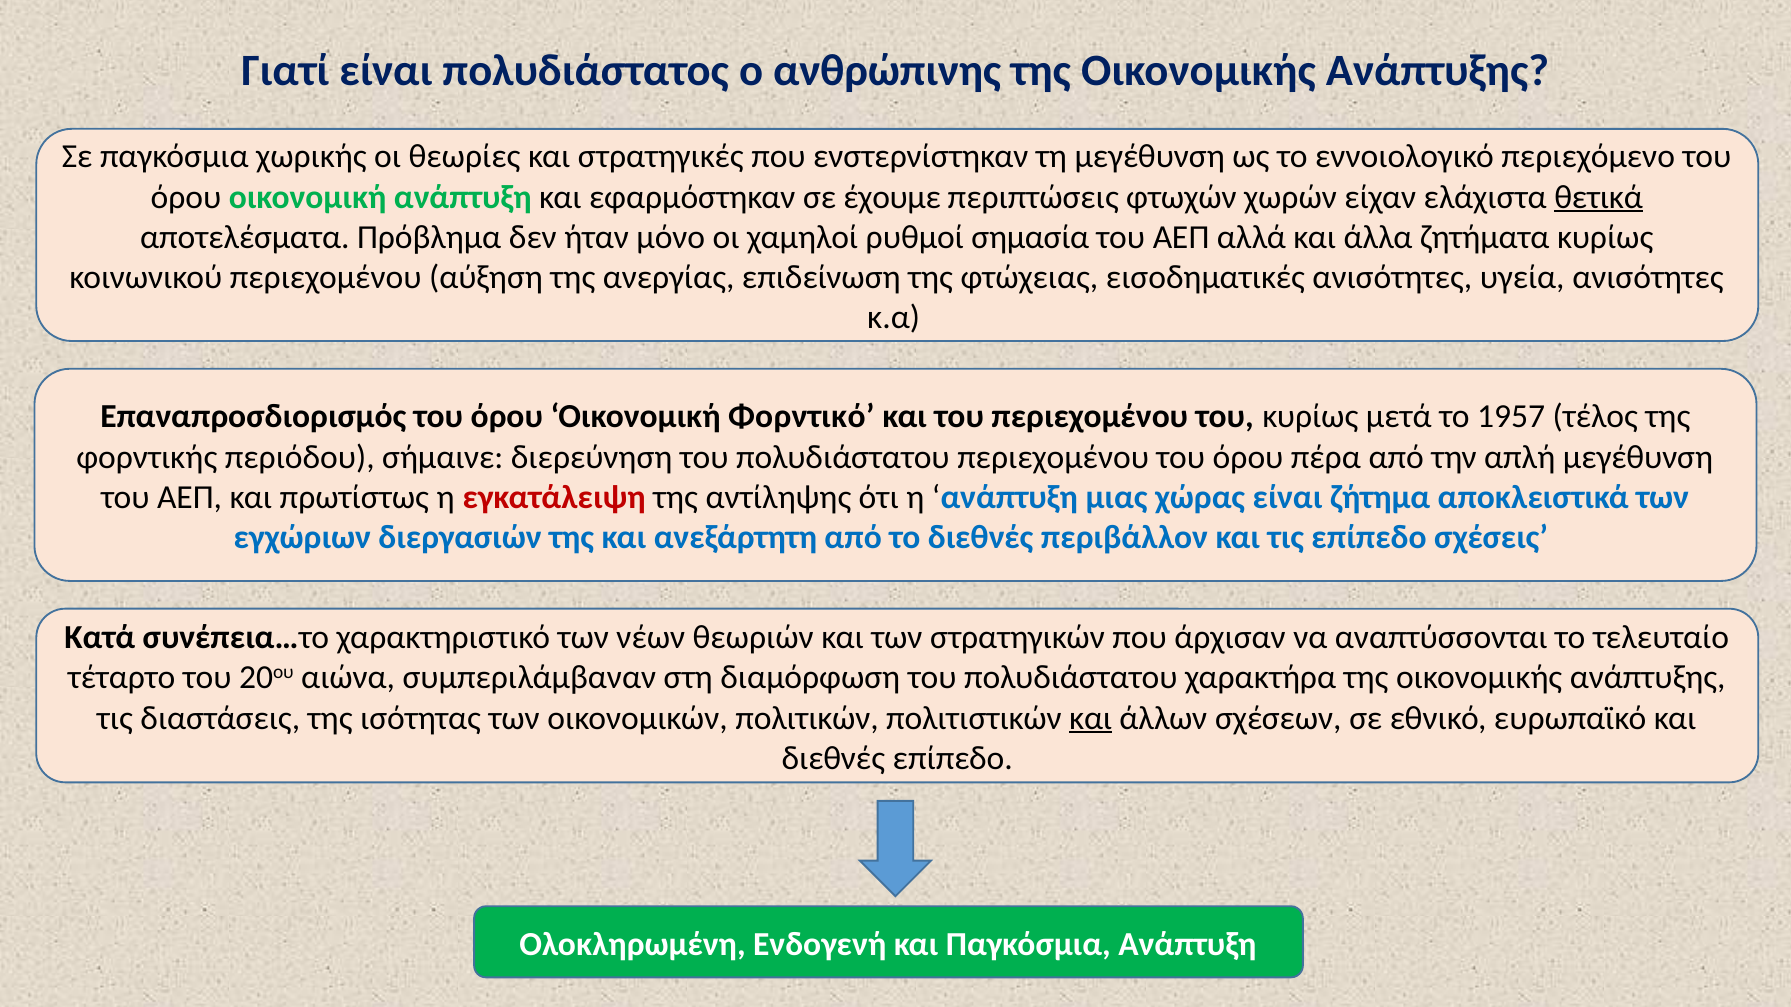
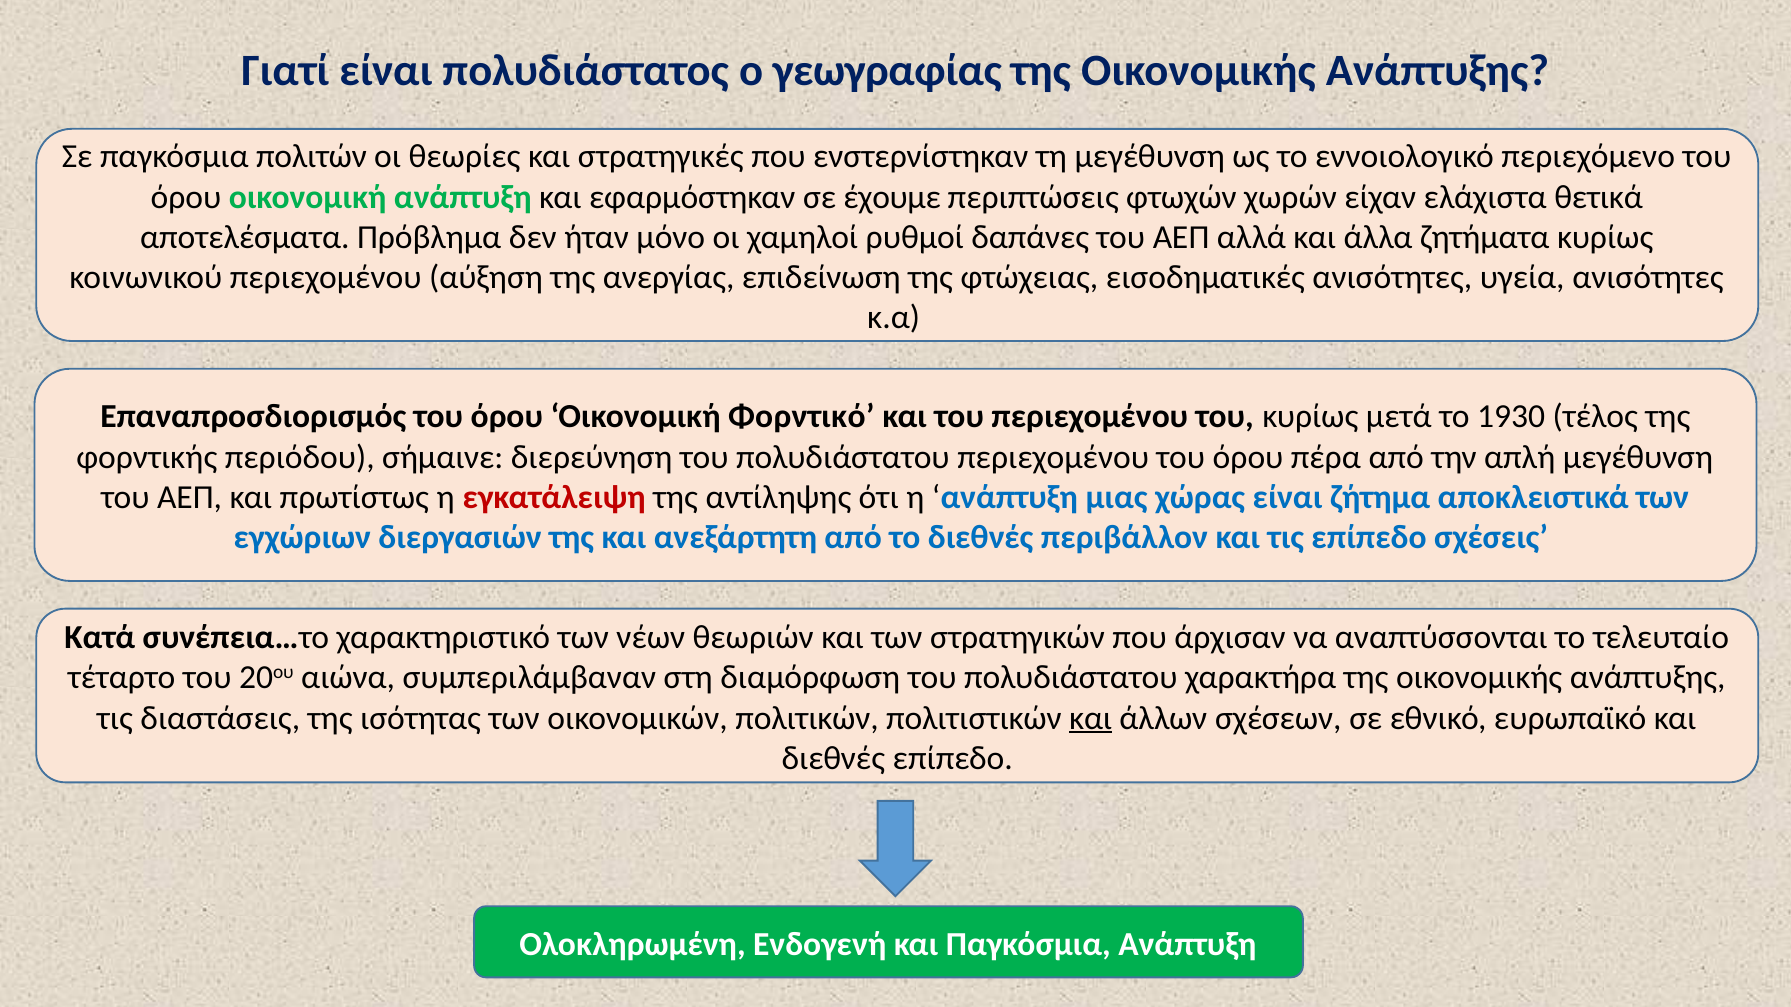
ανθρώπινης: ανθρώπινης -> γεωγραφίας (887, 71)
χωρικής: χωρικής -> πολιτών (312, 157)
θετικά underline: present -> none (1599, 197)
σημασία: σημασία -> δαπάνες (1030, 237)
1957: 1957 -> 1930 (1511, 417)
